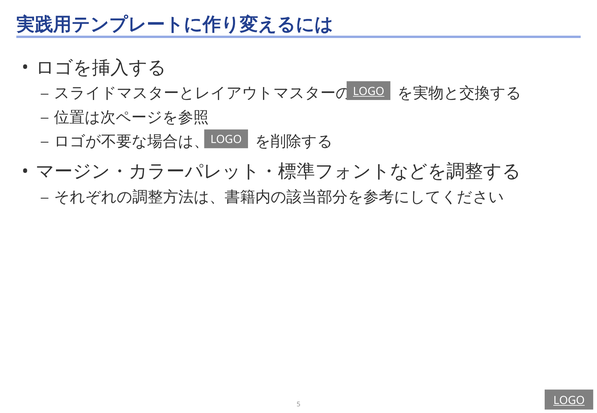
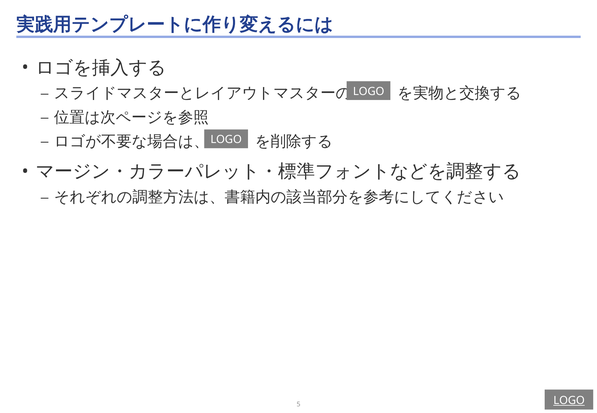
LOGO underline: present -> none (369, 91)
